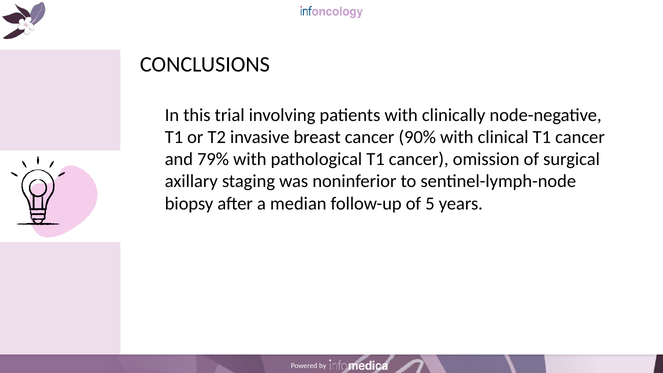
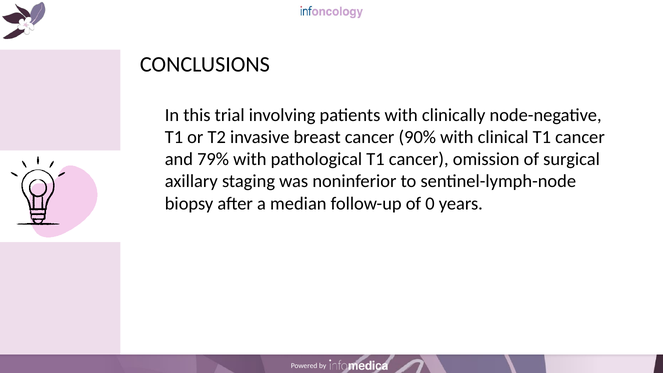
5: 5 -> 0 (430, 203)
